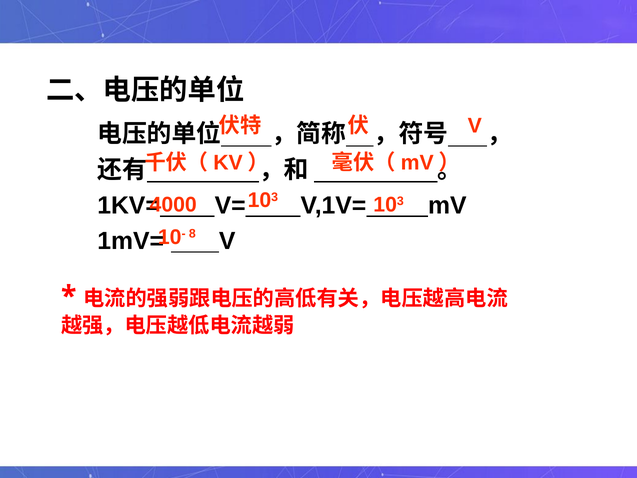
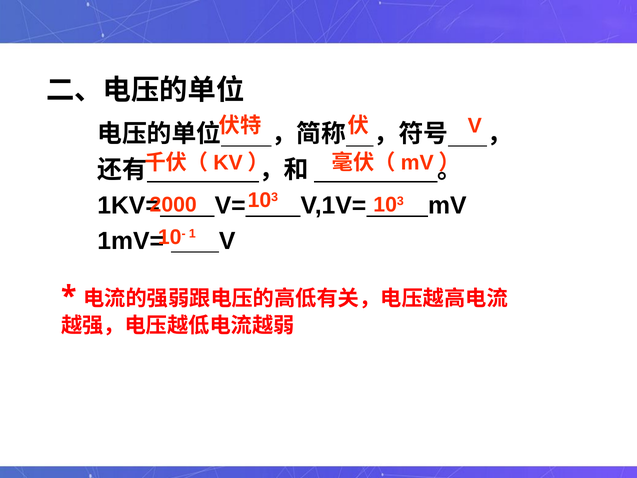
4000: 4000 -> 2000 (173, 204)
8: 8 -> 1 (192, 234)
